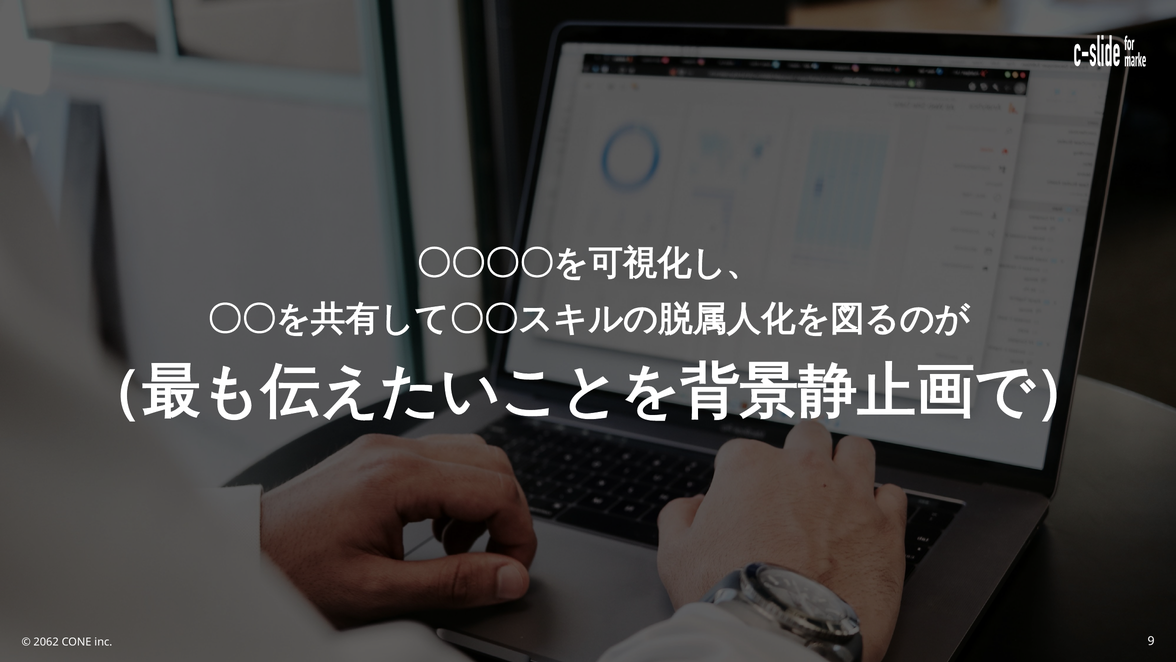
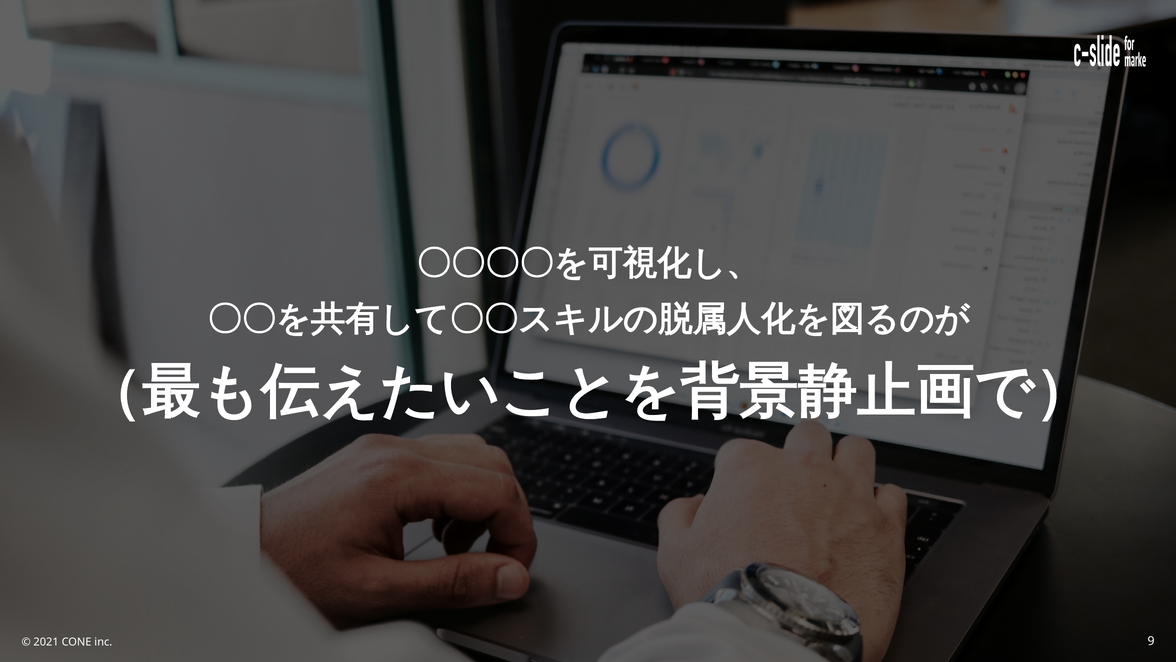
2062: 2062 -> 2021 (46, 642)
